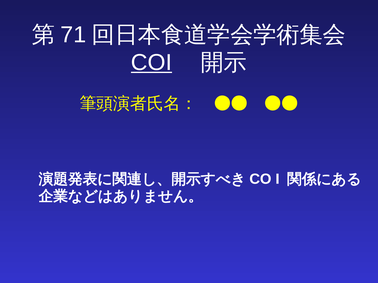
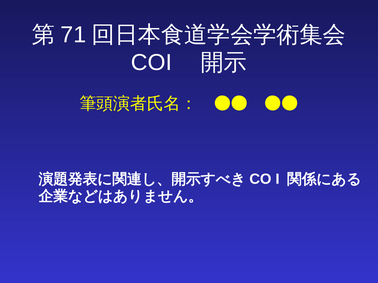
COI underline: present -> none (151, 63)
